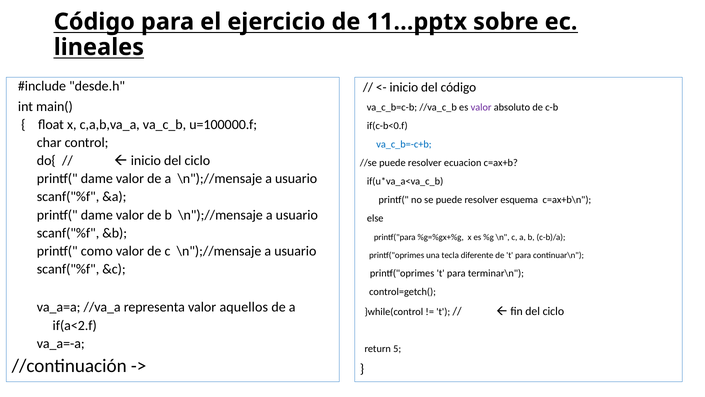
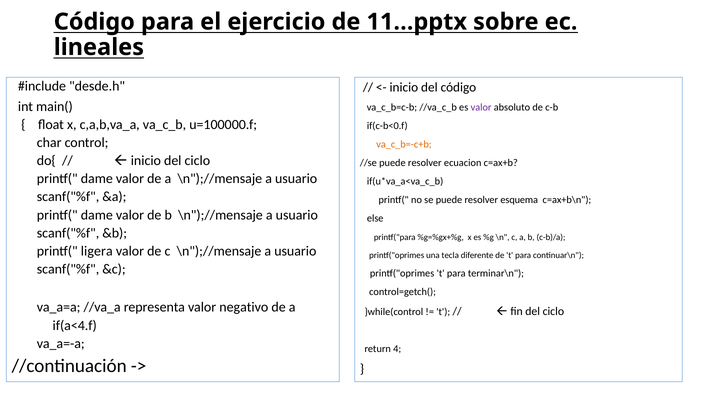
va_c_b=-c+b colour: blue -> orange (404, 144)
como: como -> ligera (97, 251)
aquellos: aquellos -> negativo (244, 307)
if(a<2.f: if(a<2.f -> if(a<4.f (75, 325)
5: 5 -> 4 (397, 349)
